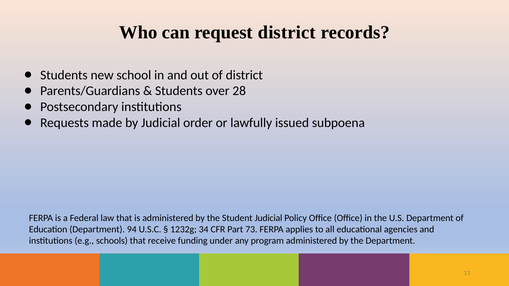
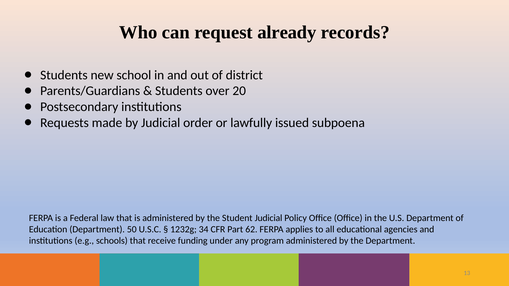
request district: district -> already (287, 33)
28: 28 -> 20 (239, 91)
94: 94 -> 50 (132, 230)
73: 73 -> 62 (251, 230)
